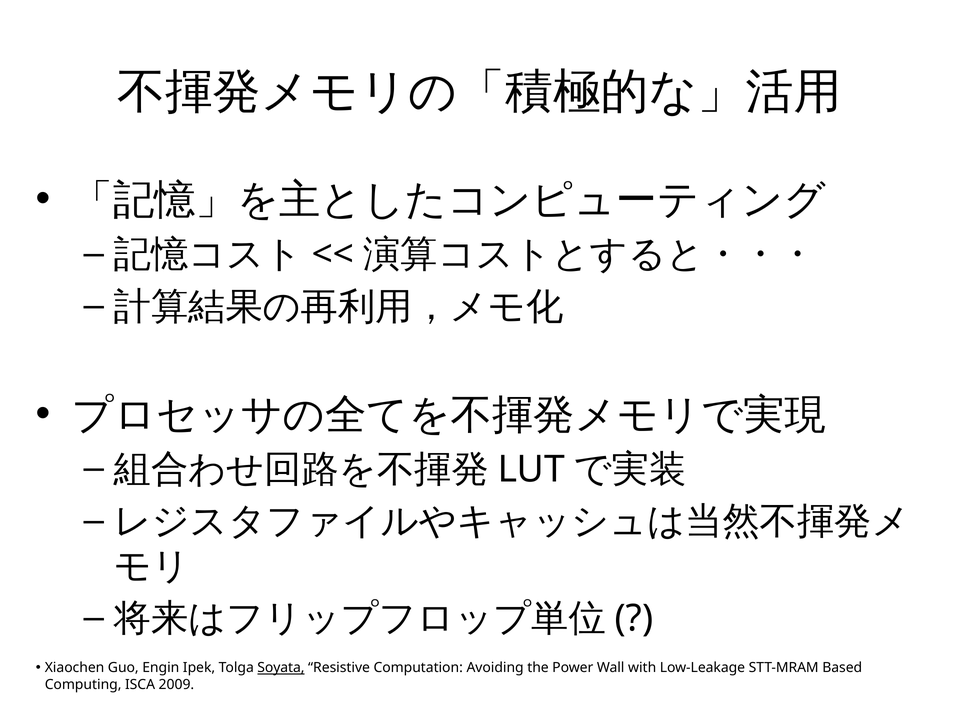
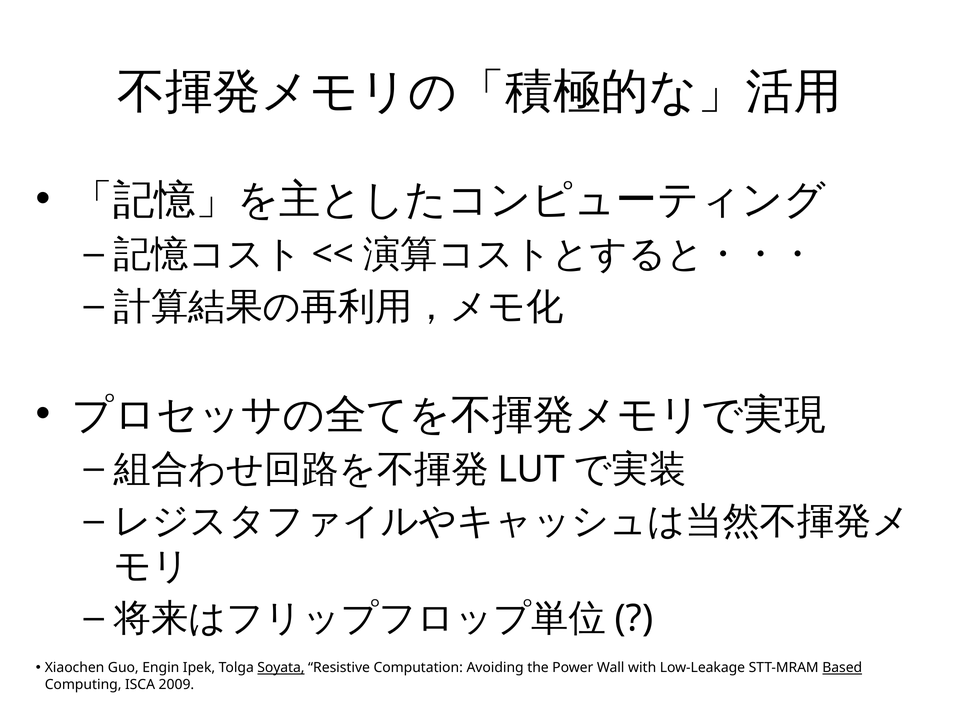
Based underline: none -> present (842, 668)
